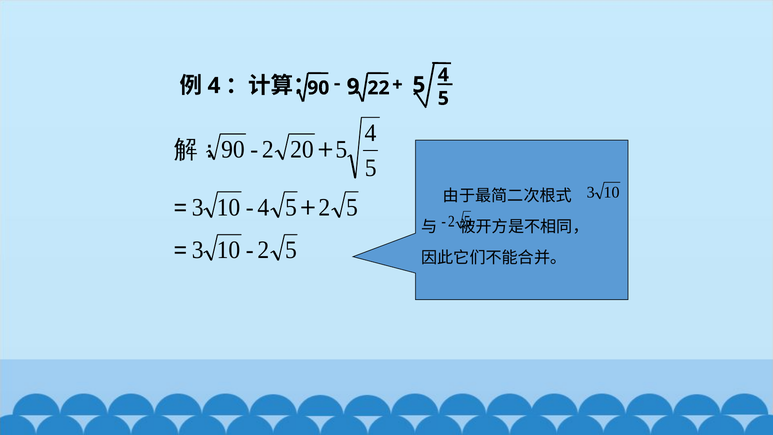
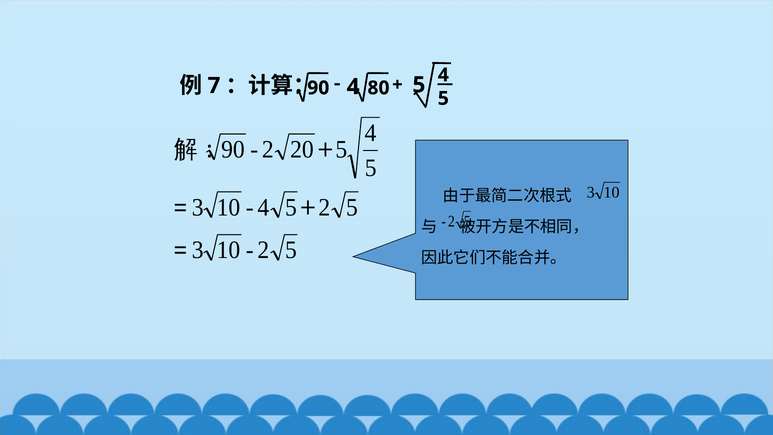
4: 4 -> 7 (214, 86)
9: 9 -> 4 (353, 87)
22: 22 -> 80 (378, 88)
